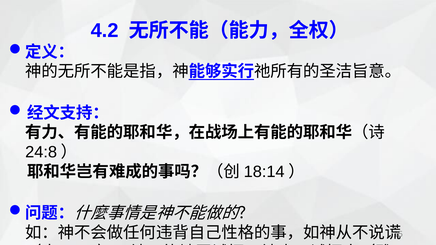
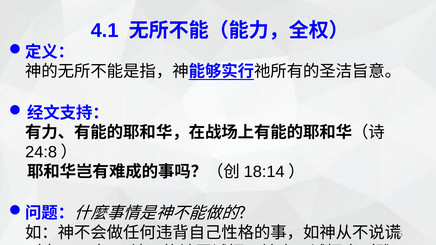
4.2: 4.2 -> 4.1 (105, 30)
